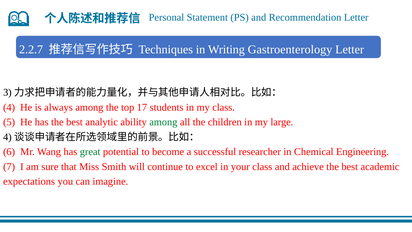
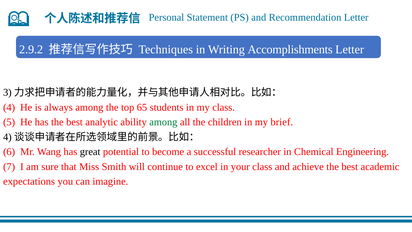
2.2.7: 2.2.7 -> 2.9.2 (31, 50)
Gastroenterology: Gastroenterology -> Accomplishments (290, 50)
17: 17 -> 65 (142, 107)
large: large -> brief (282, 122)
great colour: green -> black (90, 152)
